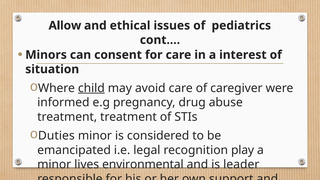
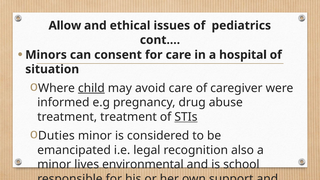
interest: interest -> hospital (243, 55)
STIs underline: none -> present (186, 117)
play: play -> also (243, 150)
leader: leader -> school (241, 164)
